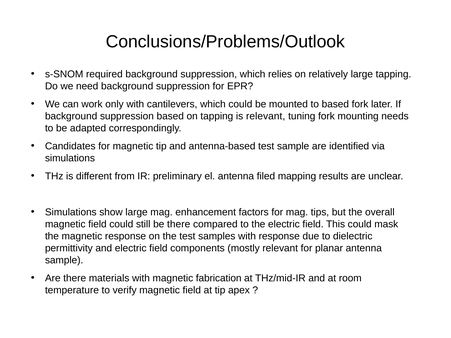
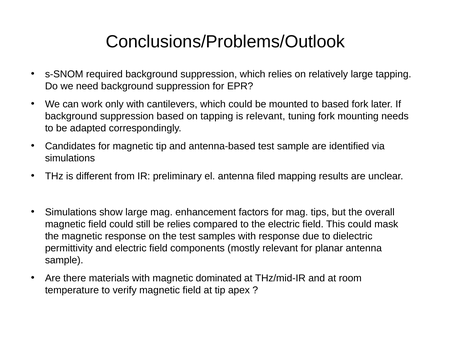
be there: there -> relies (179, 224)
fabrication: fabrication -> dominated (219, 278)
